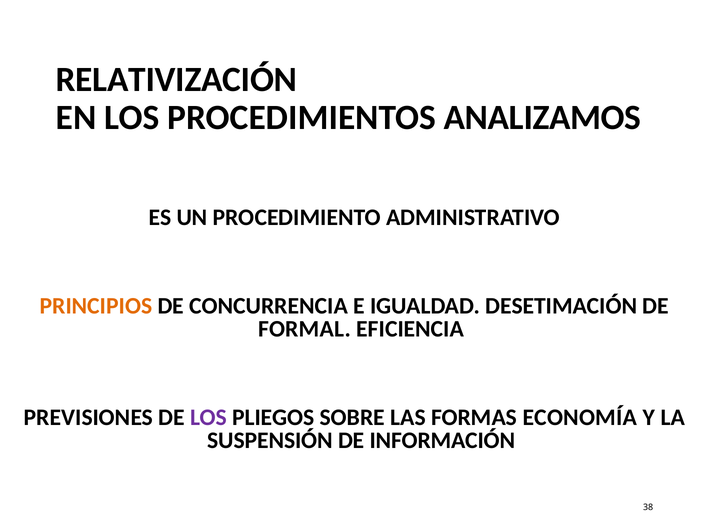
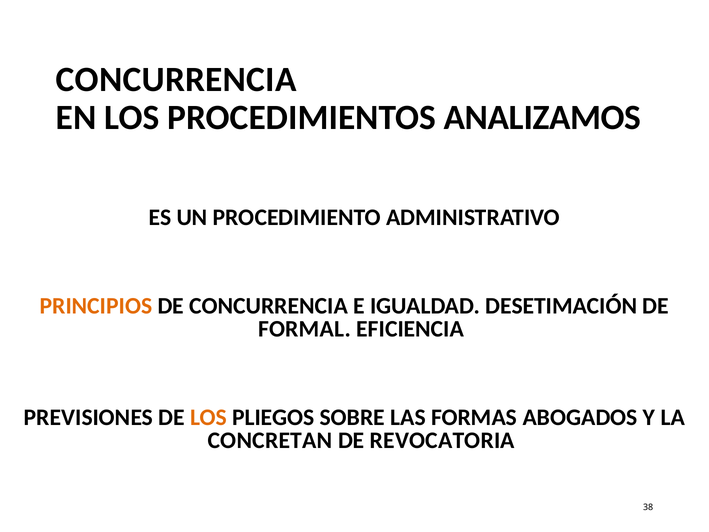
RELATIVIZACIÓN: RELATIVIZACIÓN -> CONCURRENCIA (176, 79)
LOS colour: purple -> orange (209, 417)
ECONOMÍA: ECONOMÍA -> ABOGADOS (580, 417)
SUSPENSIÓN: SUSPENSIÓN -> CONCRETAN (270, 440)
INFORMACIÓN: INFORMACIÓN -> REVOCATORIA (442, 440)
